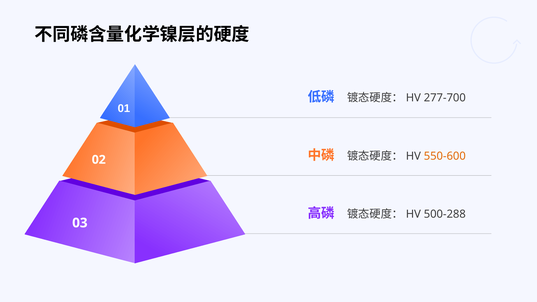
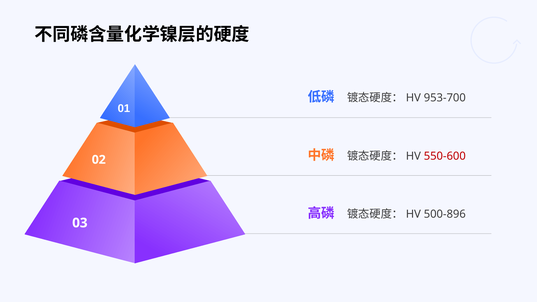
277-700: 277-700 -> 953-700 (445, 98)
550-600 colour: orange -> red (445, 156)
500-288: 500-288 -> 500-896 (445, 214)
